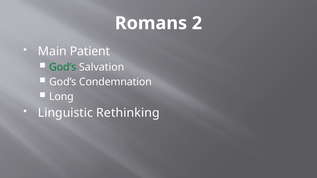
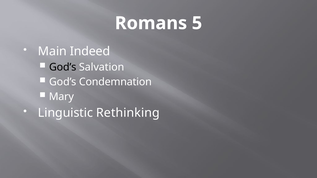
2: 2 -> 5 (197, 23)
Patient: Patient -> Indeed (90, 51)
God’s colour: green -> black (63, 67)
Long: Long -> Mary (61, 97)
